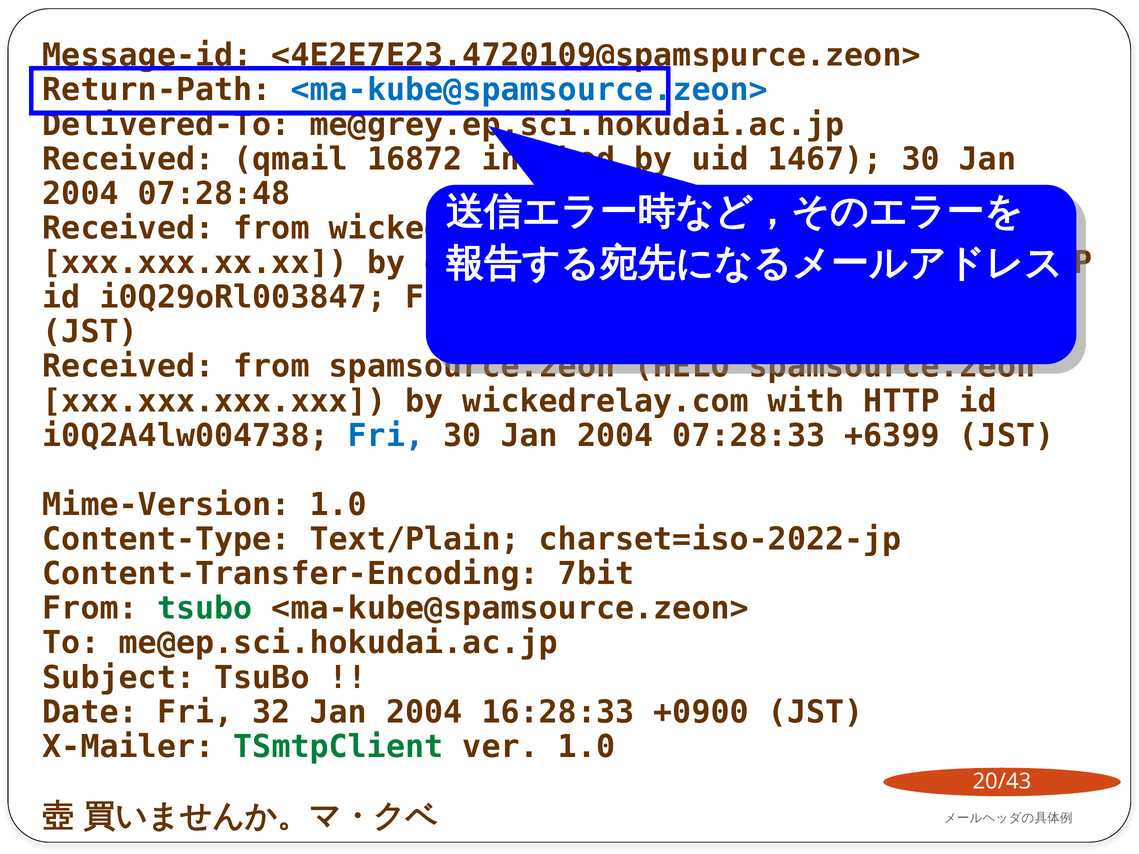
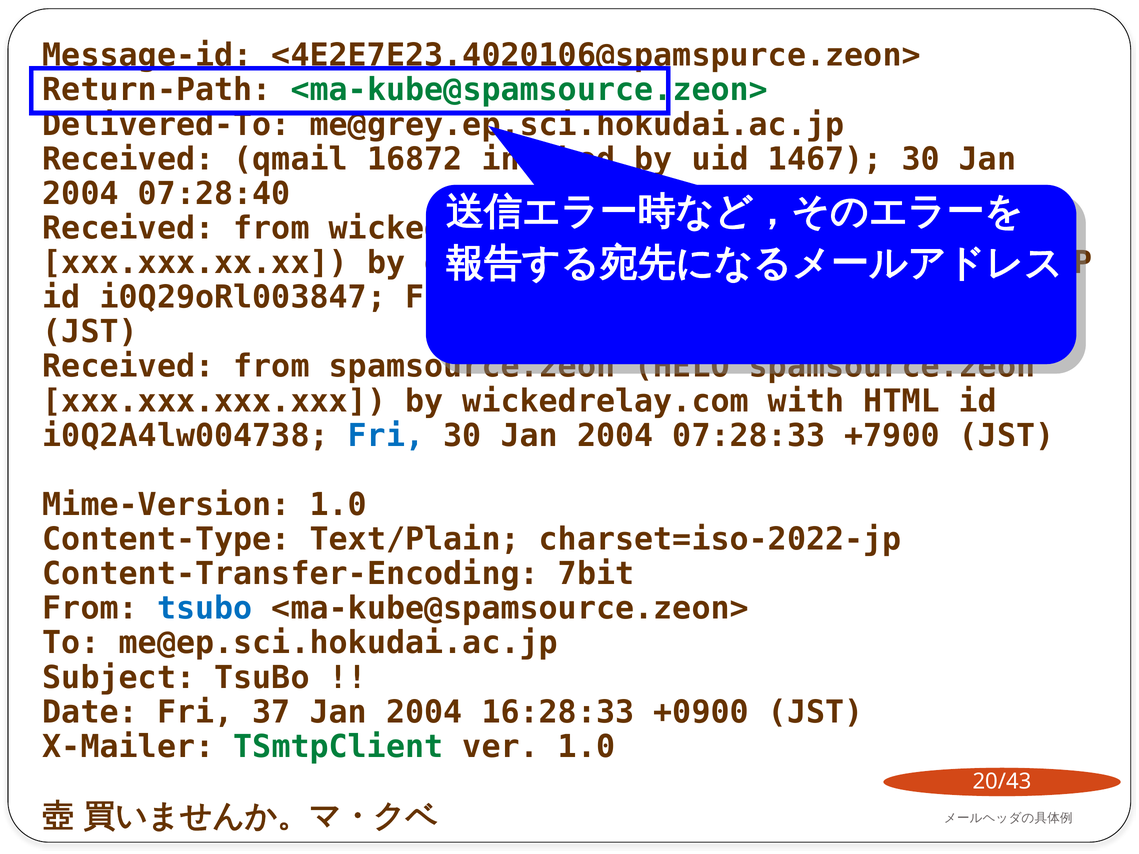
<4E2E7E23.4720109@spamspurce.zeon>: <4E2E7E23.4720109@spamspurce.zeon> -> <4E2E7E23.4020106@spamspurce.zeon> (596, 55)
<ma-kube@spamsource.zeon> colour: blue -> green (529, 90)
07:28:48: 07:28:48 -> 07:28:40 (214, 194)
HTTP: HTTP -> HTML (902, 401)
+6399: +6399 -> +7900 (892, 436)
tsubo colour: green -> blue (205, 609)
32: 32 -> 37 (271, 712)
